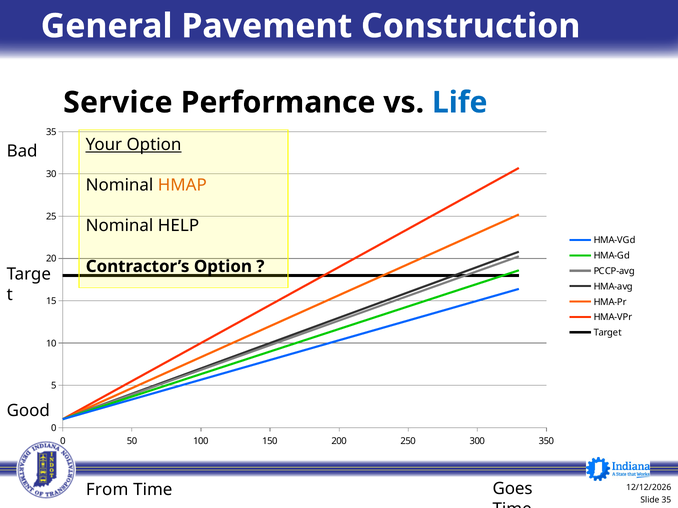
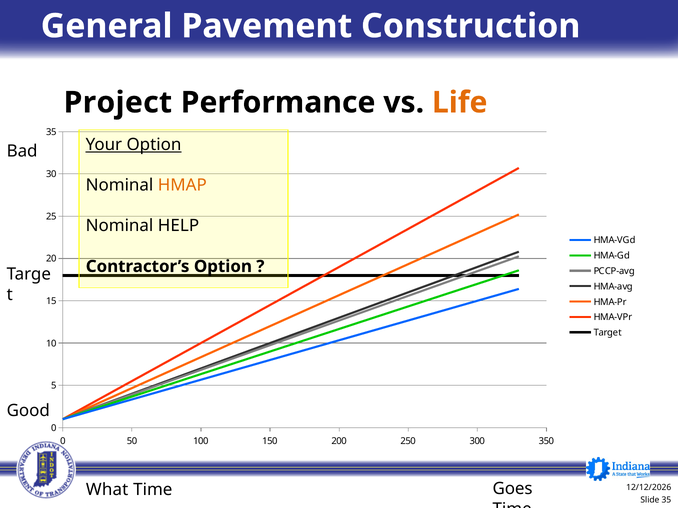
Service: Service -> Project (118, 103)
Life colour: blue -> orange (460, 103)
From: From -> What (107, 490)
